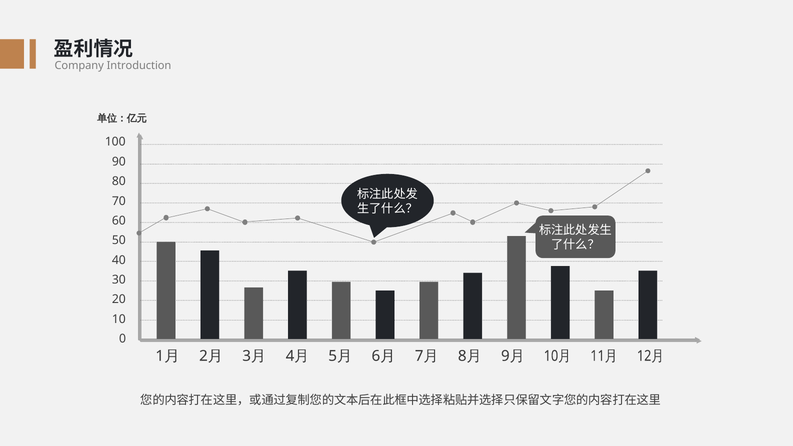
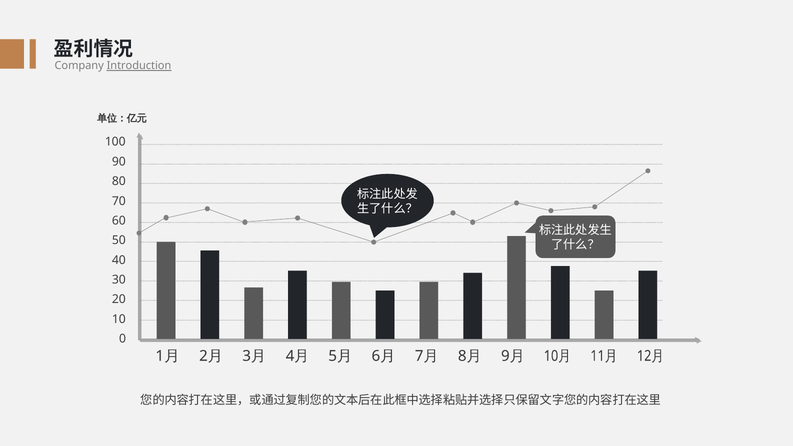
Introduction underline: none -> present (139, 66)
